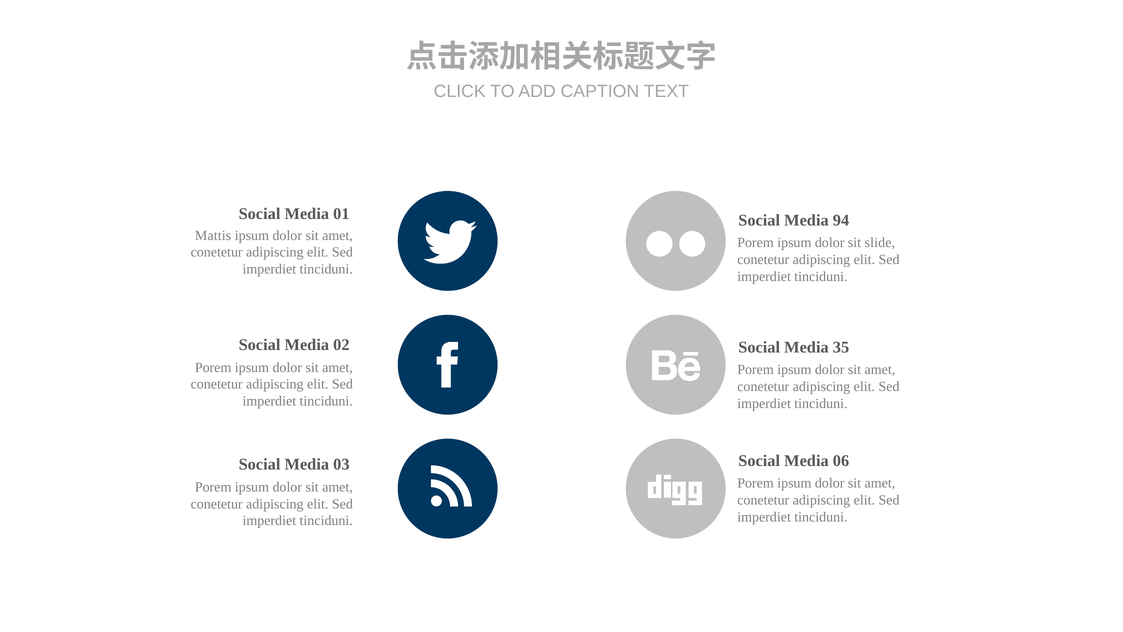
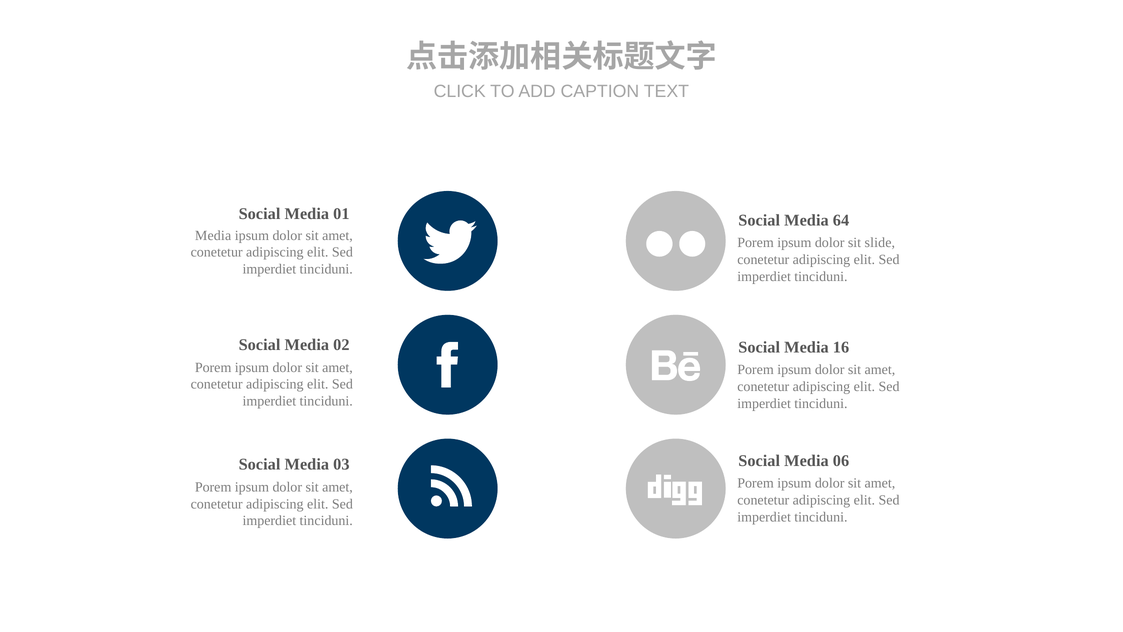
94: 94 -> 64 (841, 220)
Mattis: Mattis -> Media (213, 235)
35: 35 -> 16 (841, 347)
